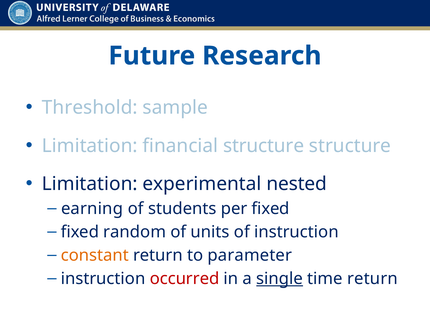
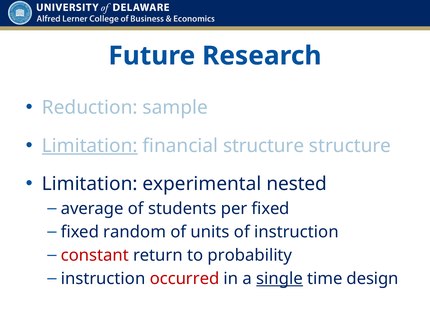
Threshold: Threshold -> Reduction (90, 108)
Limitation underline: none -> present (90, 146)
earning: earning -> average (92, 209)
constant colour: orange -> red (95, 256)
parameter: parameter -> probability (250, 256)
time return: return -> design (373, 279)
